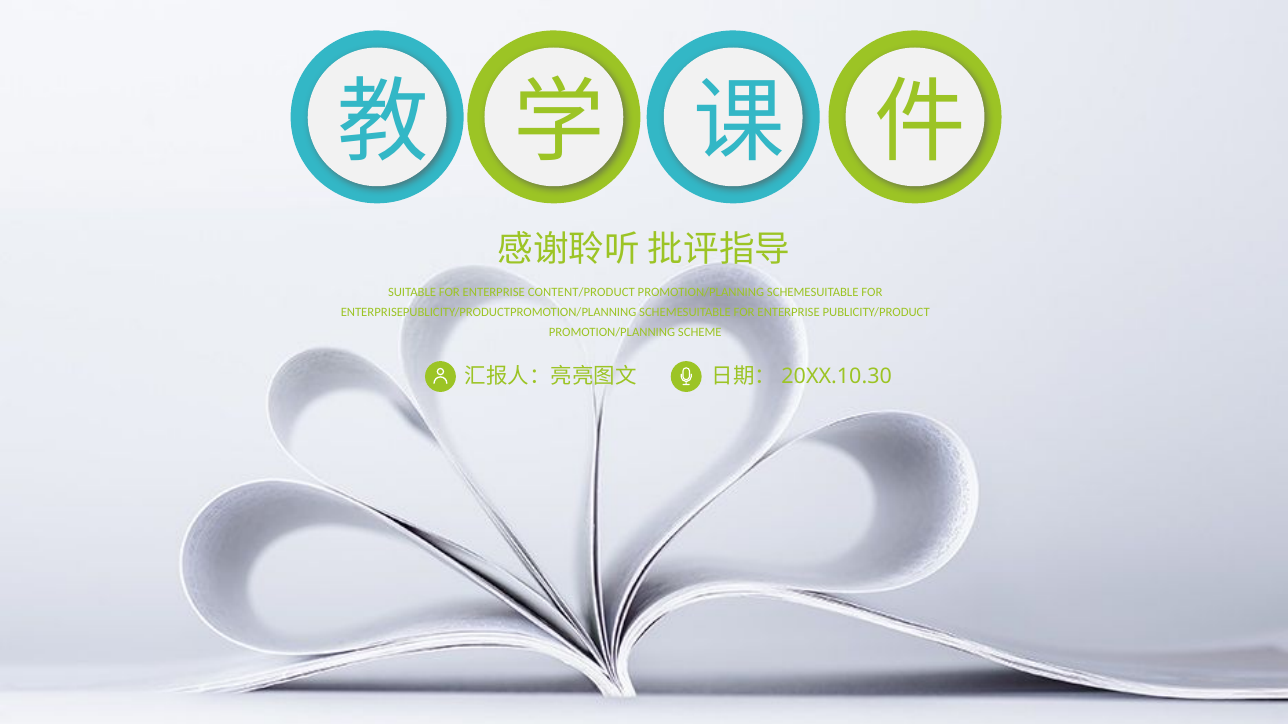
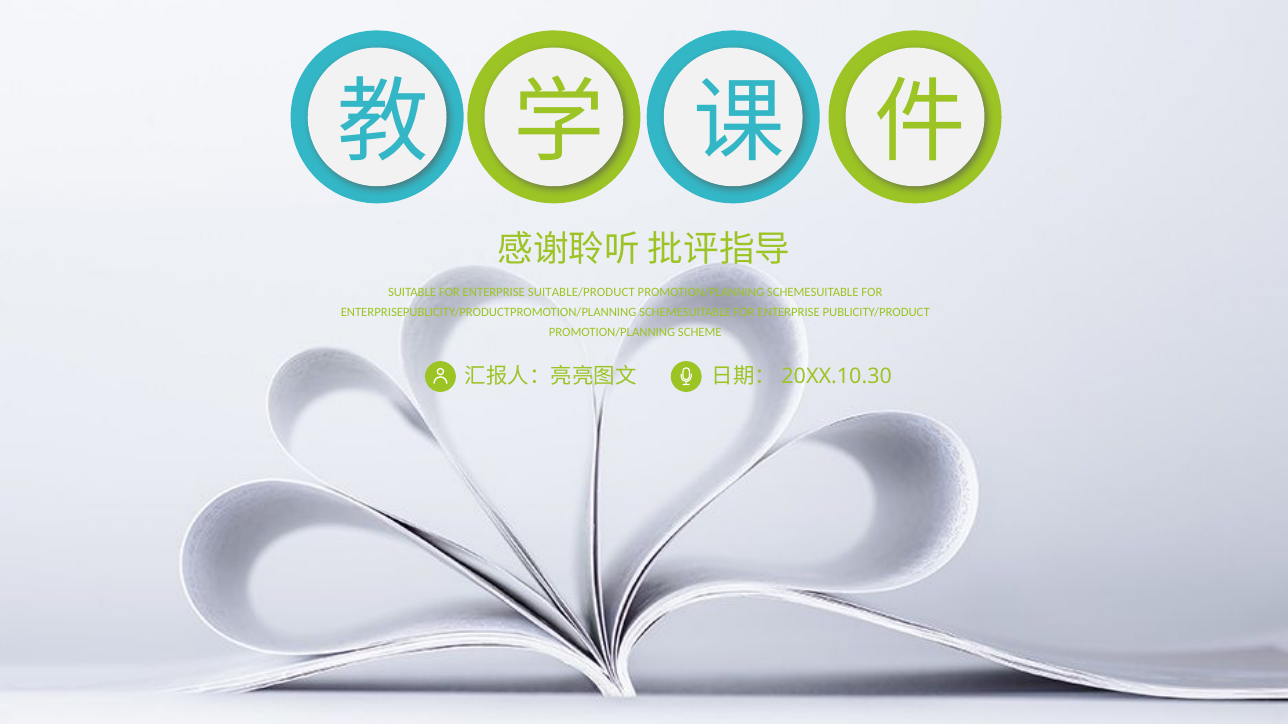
CONTENT/PRODUCT: CONTENT/PRODUCT -> SUITABLE/PRODUCT (581, 292)
